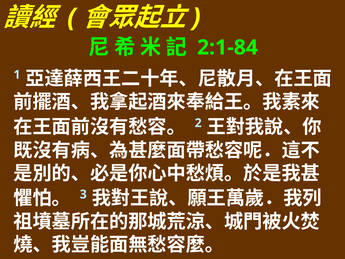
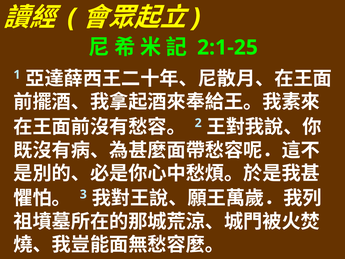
2:1-84: 2:1-84 -> 2:1-25 (227, 47)
